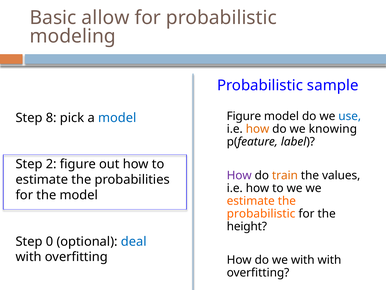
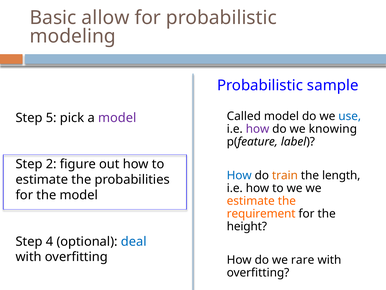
Figure: Figure -> Called (244, 116)
8: 8 -> 5 (51, 118)
model colour: blue -> purple (117, 118)
how colour: orange -> purple (258, 129)
How colour: purple -> blue (239, 175)
values: values -> length (341, 175)
probabilistic: probabilistic -> requirement (261, 213)
0: 0 -> 4 (49, 241)
we with: with -> rare (303, 260)
